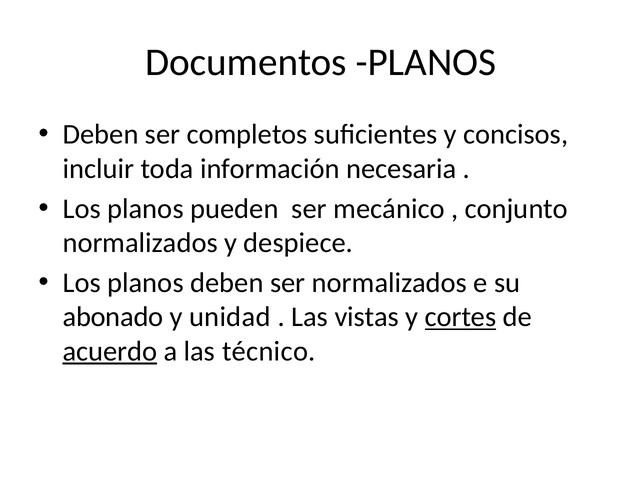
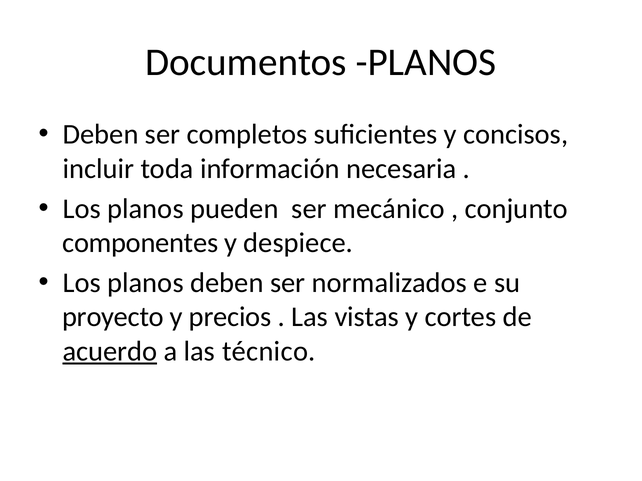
normalizados: normalizados -> componentes (140, 243)
abonado: abonado -> proyecto (113, 317)
unidad: unidad -> precios (230, 317)
cortes underline: present -> none (461, 317)
